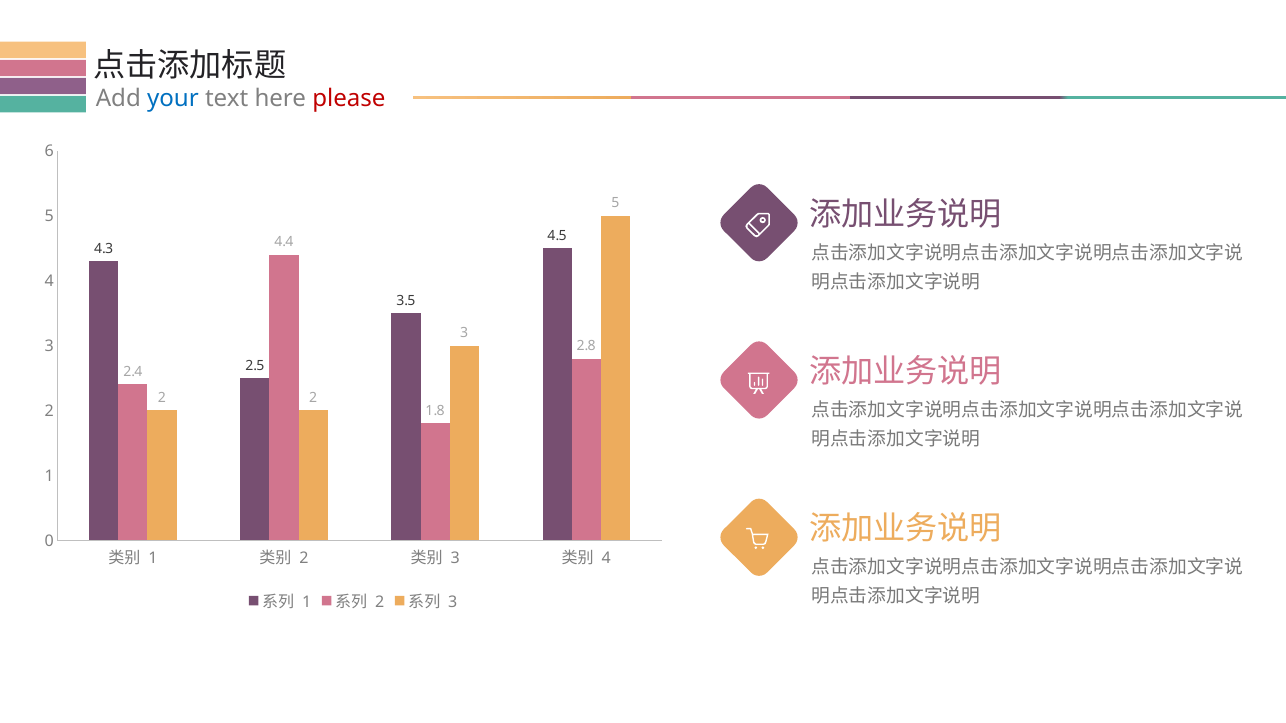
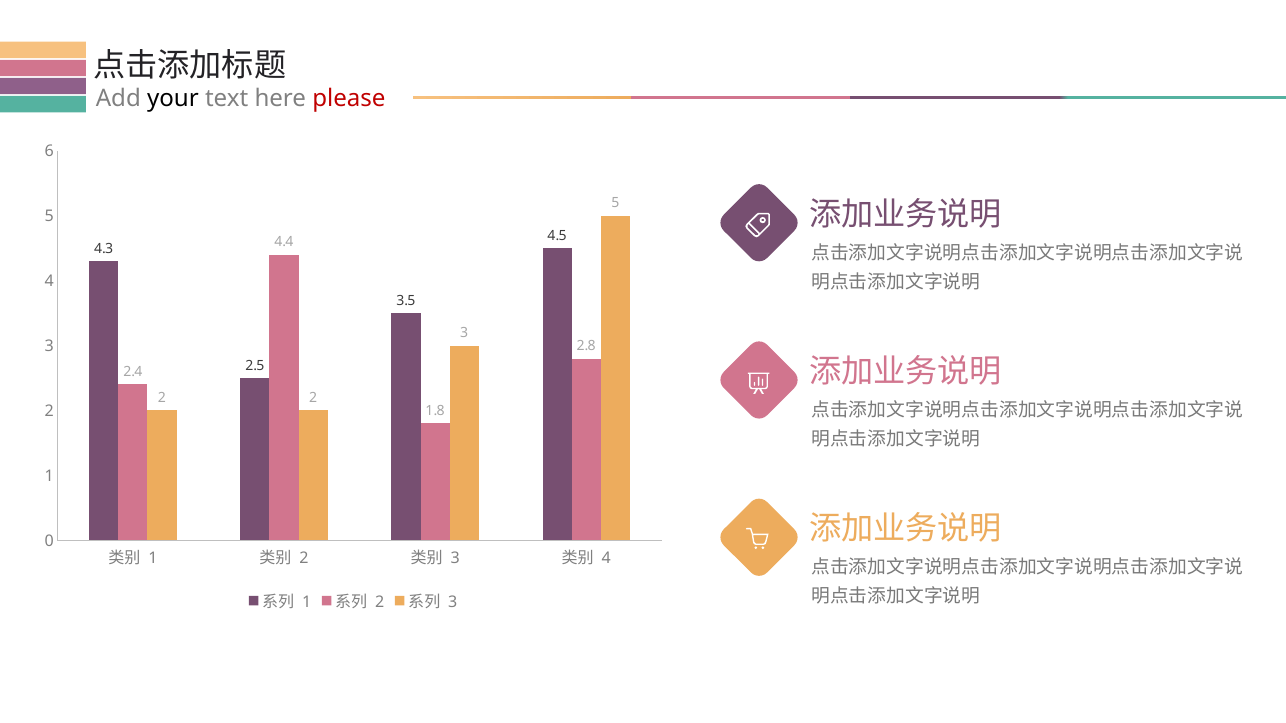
your colour: blue -> black (173, 99)
